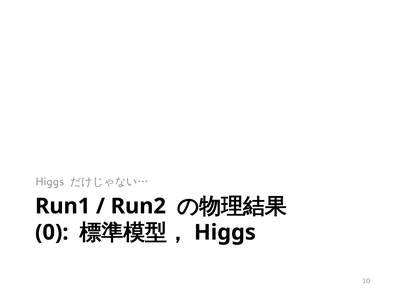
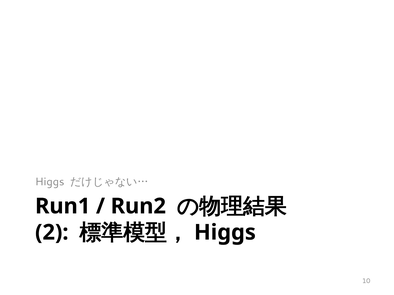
0: 0 -> 2 (52, 233)
